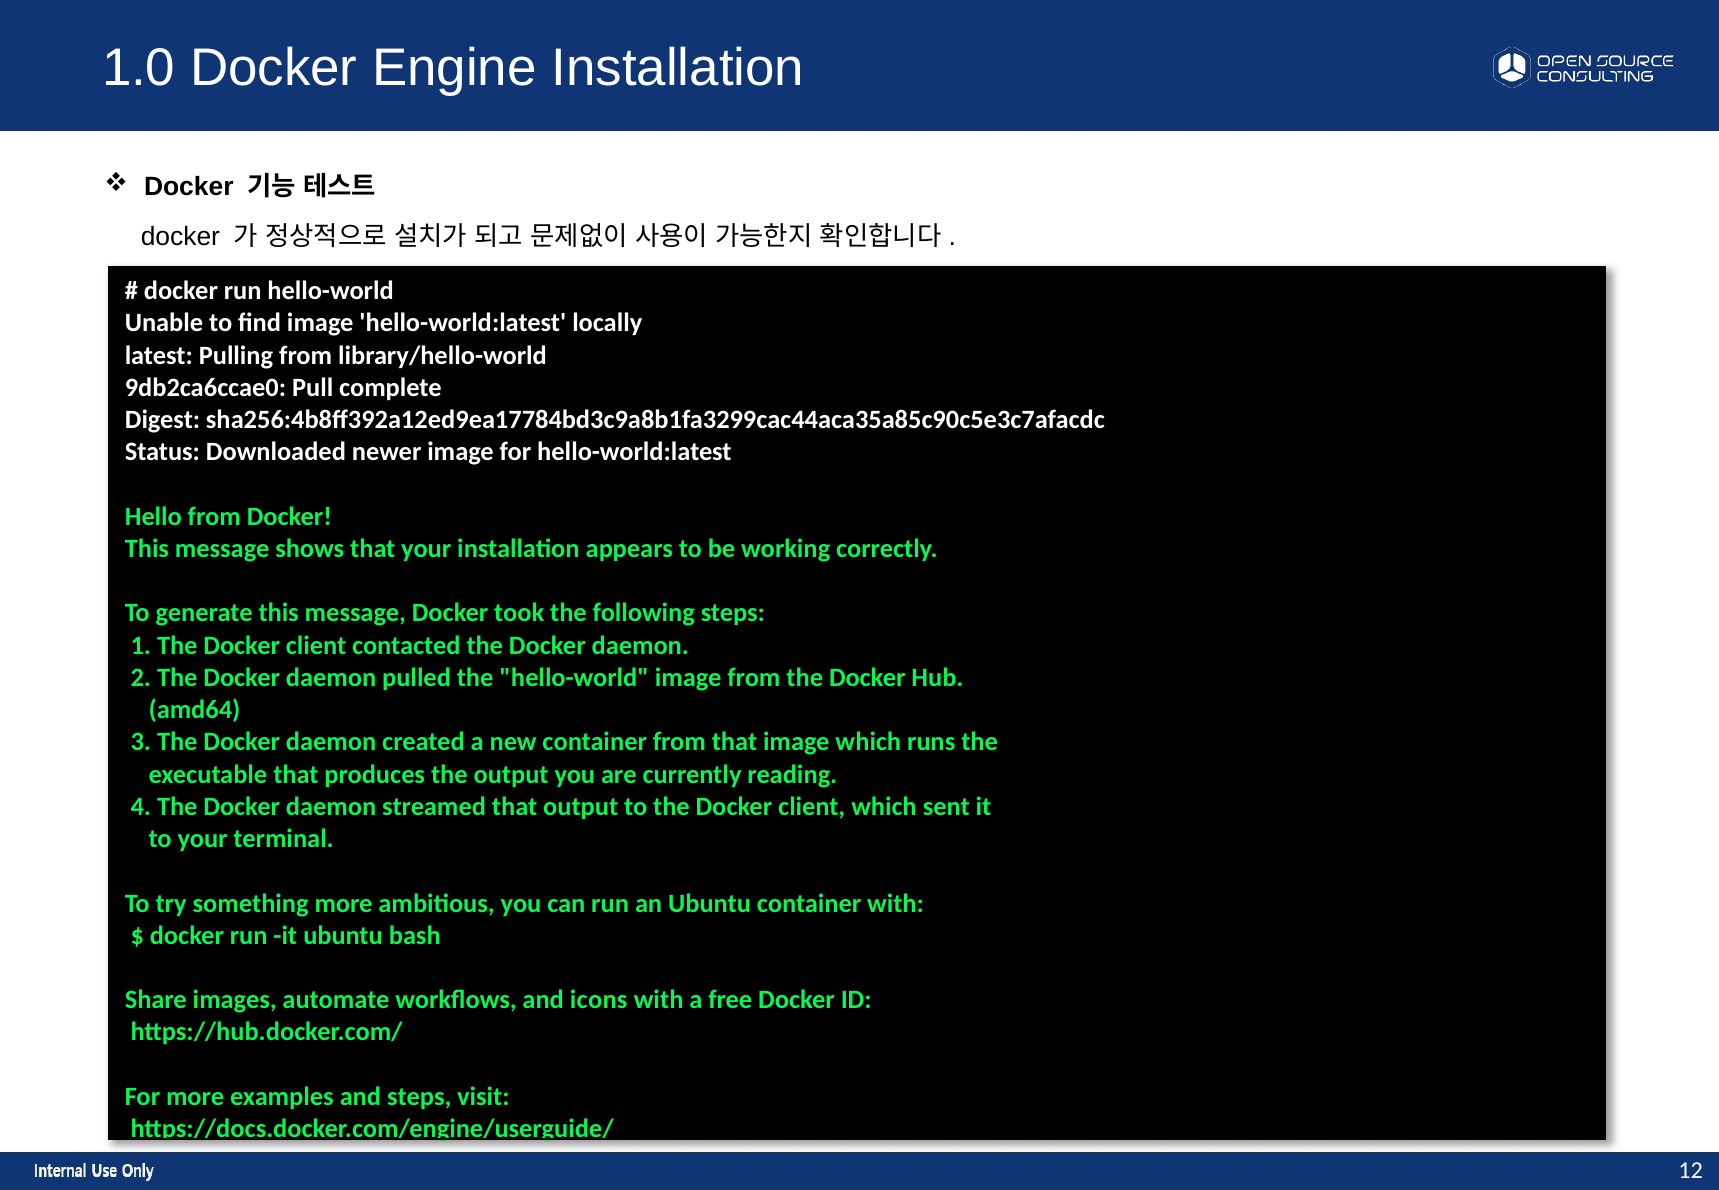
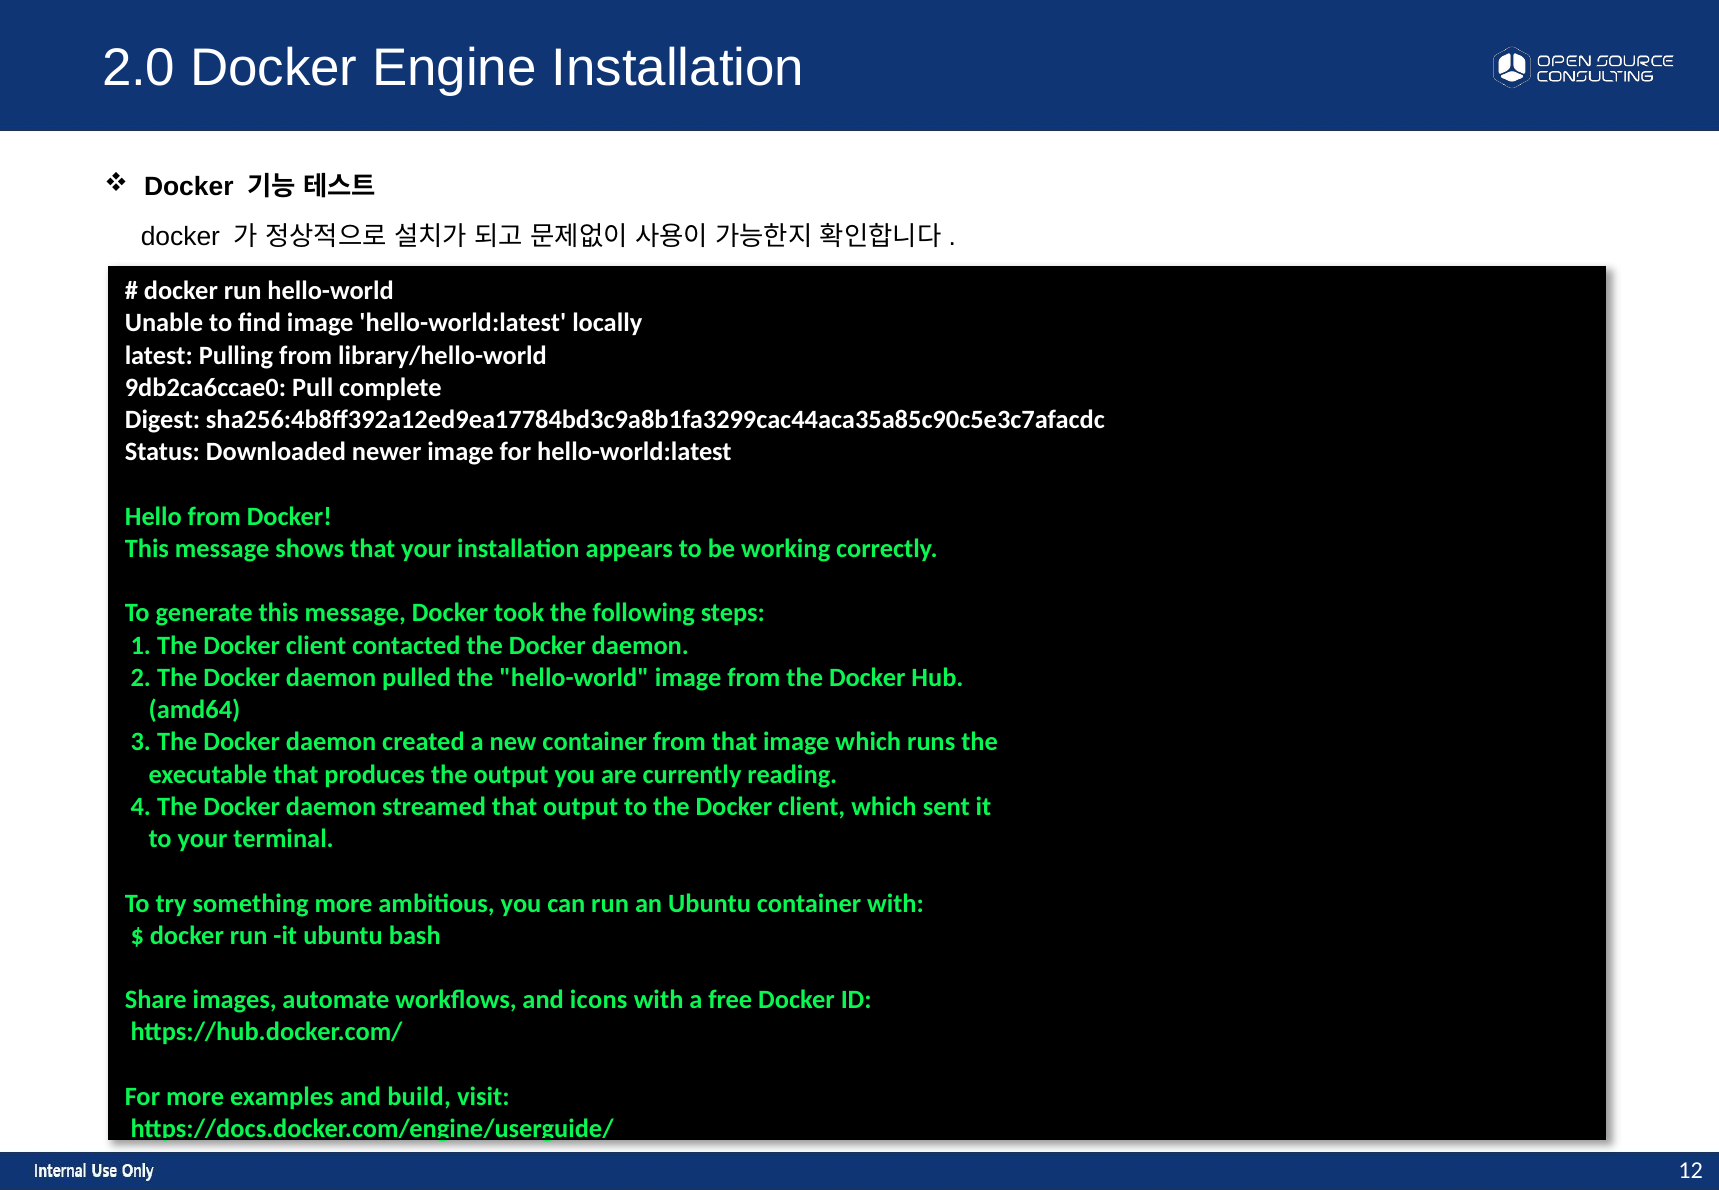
1.0: 1.0 -> 2.0 (139, 68)
and steps: steps -> build (419, 1097)
